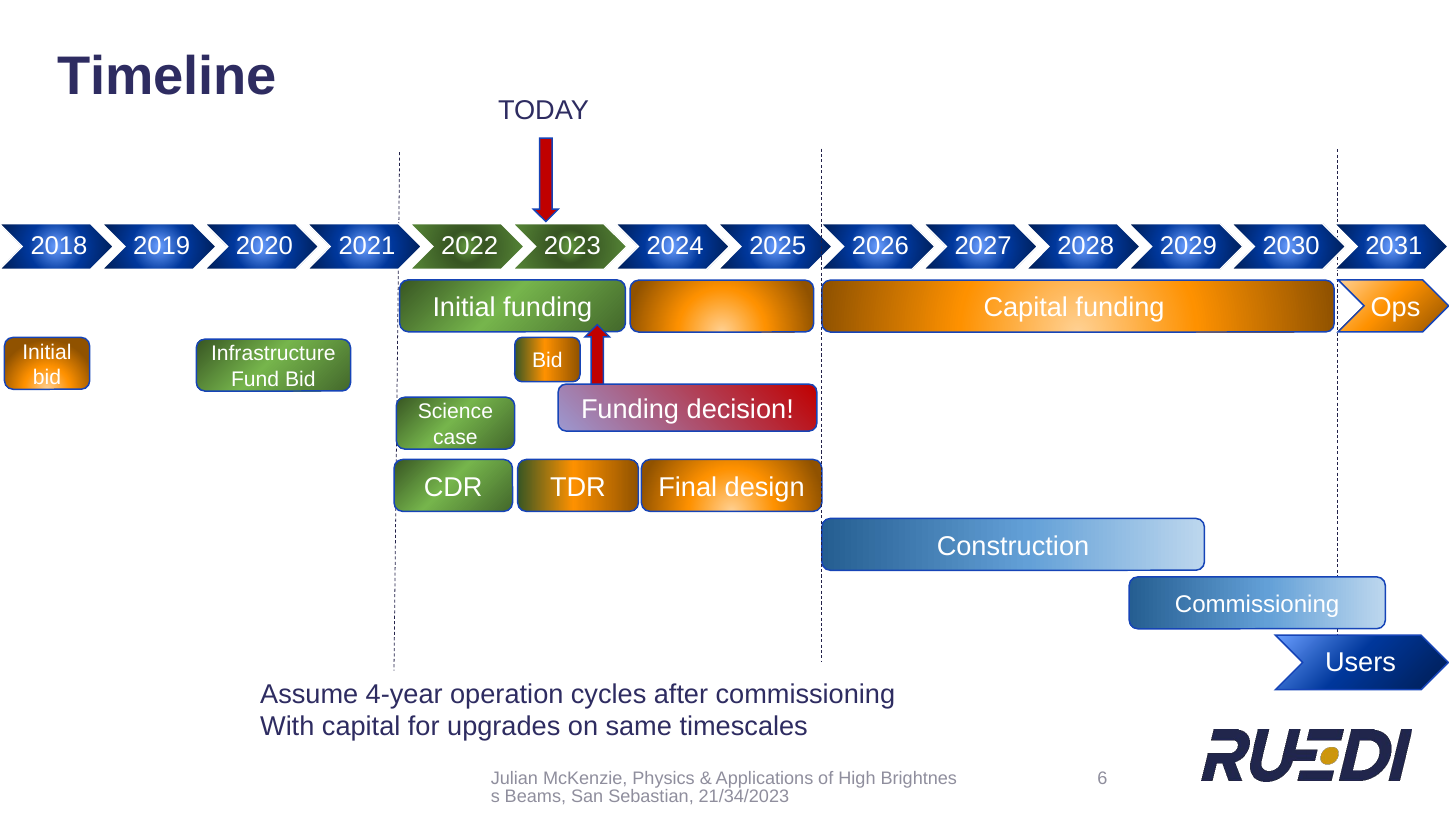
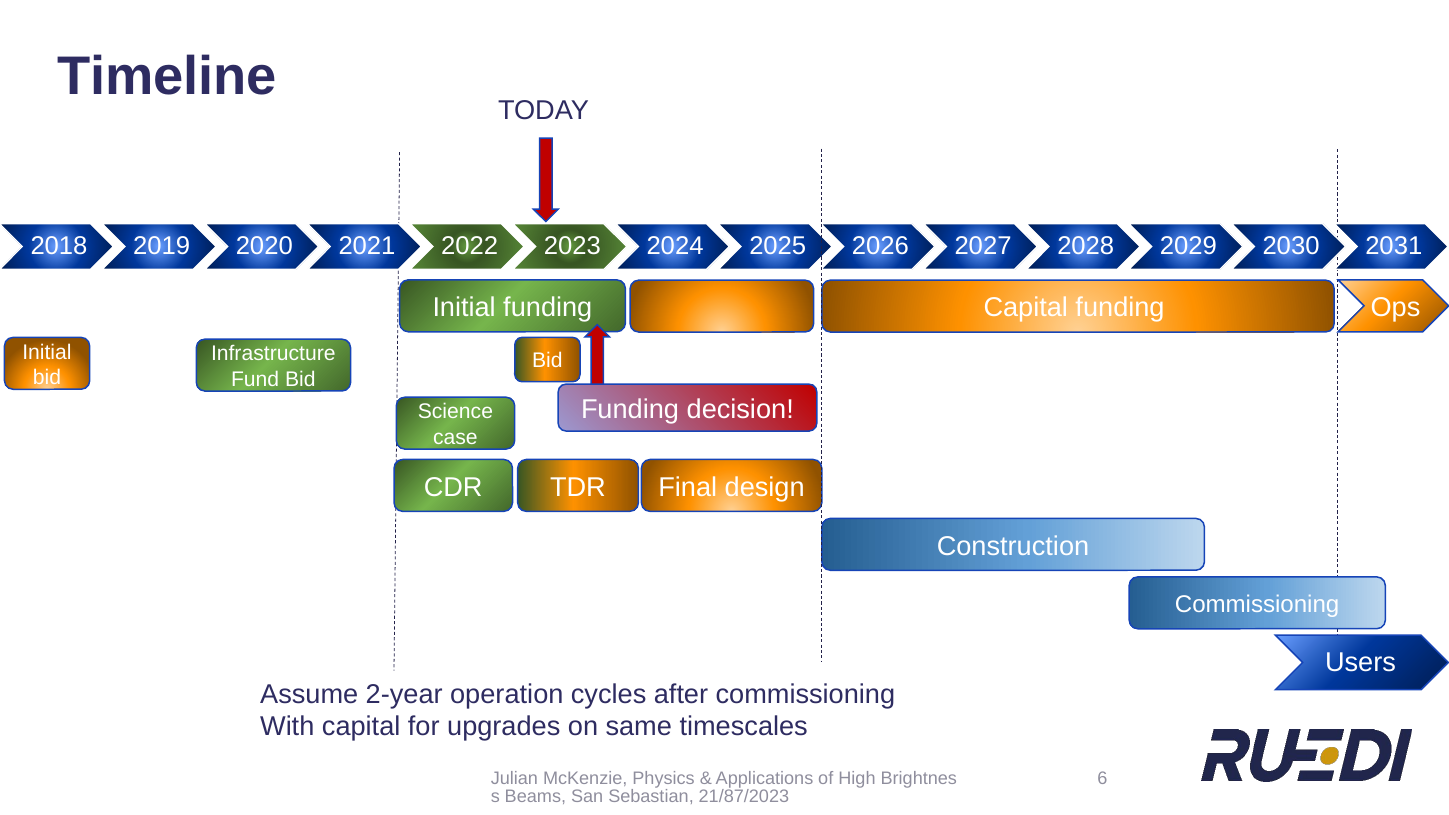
4-year: 4-year -> 2-year (404, 694)
21/34/2023: 21/34/2023 -> 21/87/2023 (744, 796)
